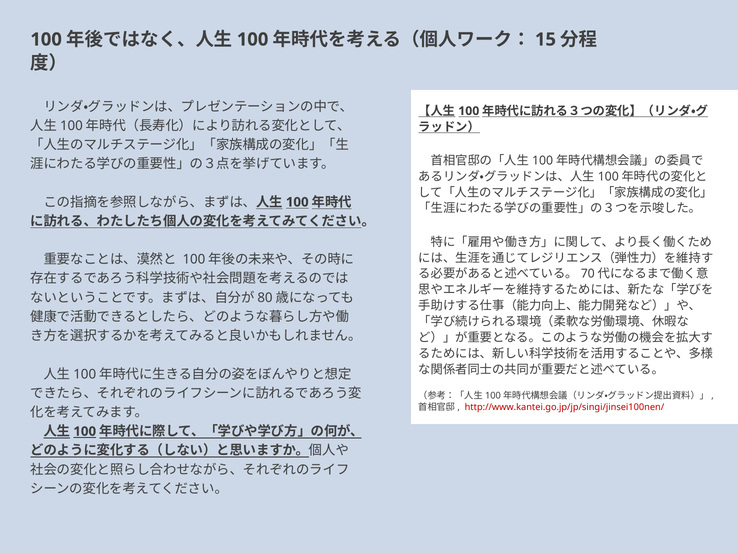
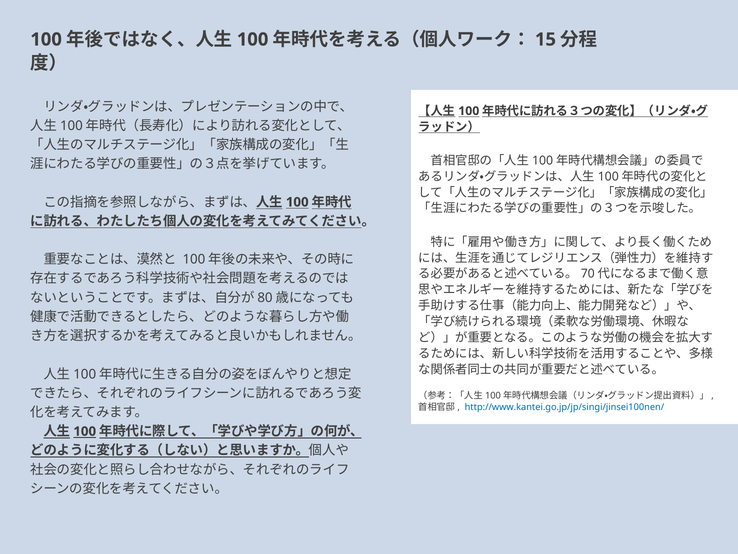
http://www.kantei.go.jp/jp/singi/jinsei100nen/ colour: red -> blue (564, 407)
